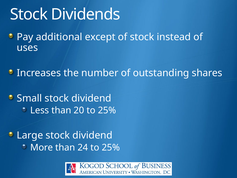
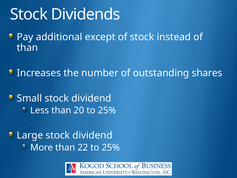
uses: uses -> than (27, 48)
24: 24 -> 22 (83, 147)
